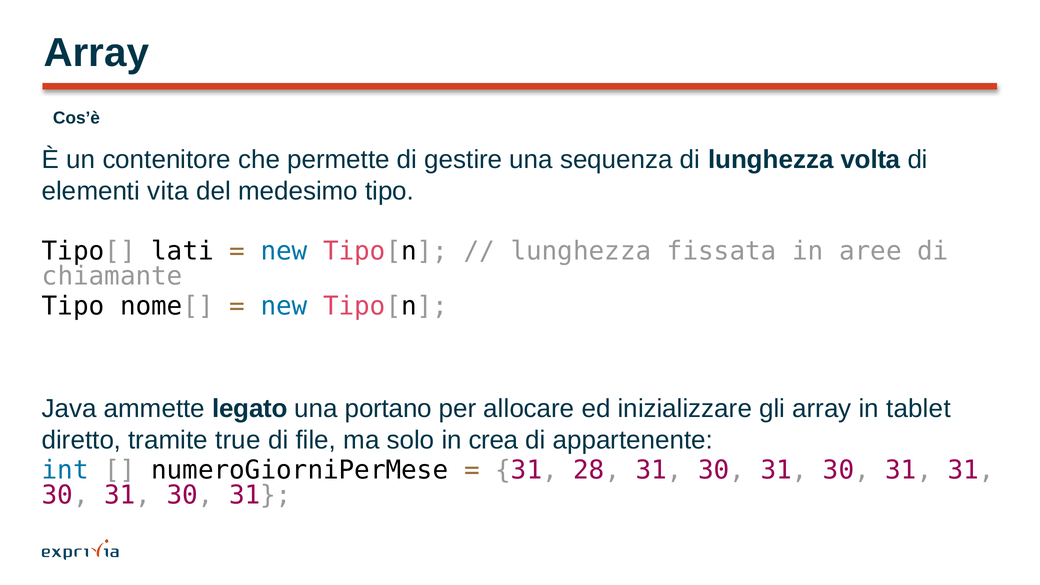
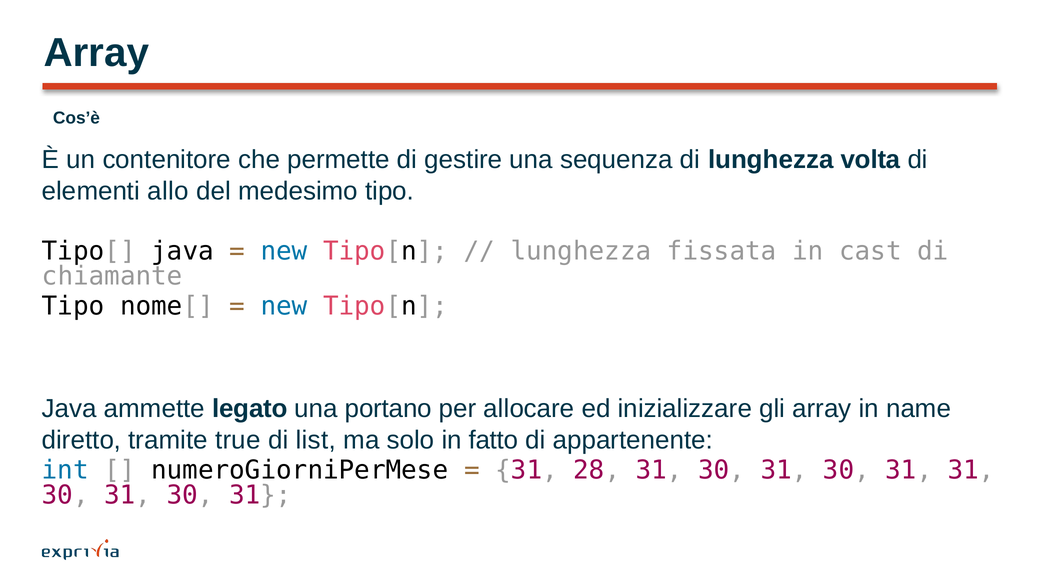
vita: vita -> allo (168, 191)
Tipo[ lati: lati -> java (183, 251)
aree: aree -> cast (870, 251)
tablet: tablet -> name (919, 409)
file: file -> list (316, 440)
crea: crea -> fatto (494, 440)
